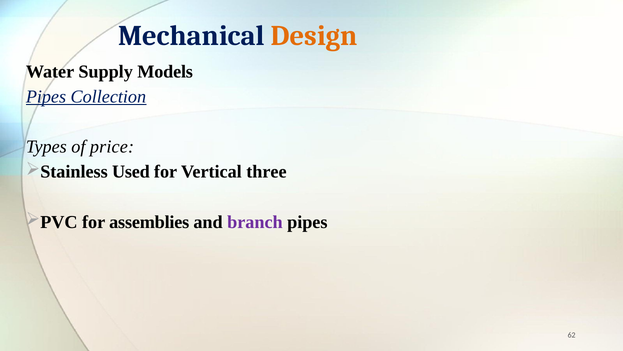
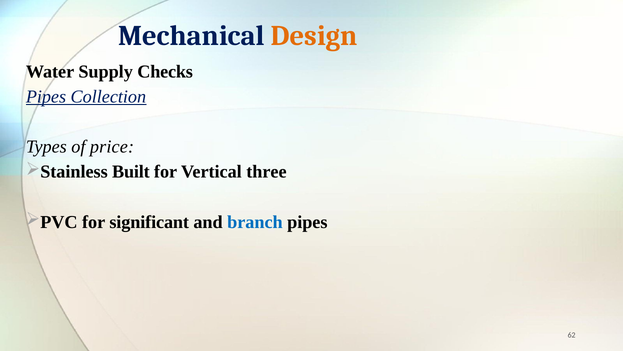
Models: Models -> Checks (165, 72)
Used: Used -> Built (131, 172)
assemblies: assemblies -> significant (149, 222)
branch colour: purple -> blue (255, 222)
